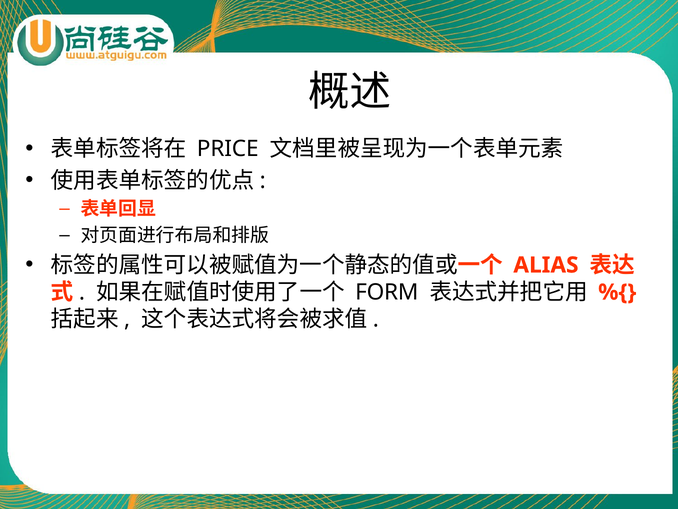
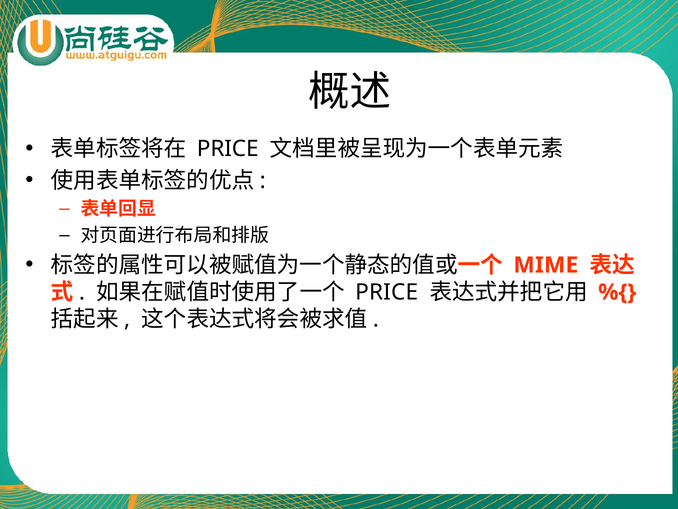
ALIAS: ALIAS -> MIME (546, 265)
FORM: FORM -> PRICE (387, 292)
